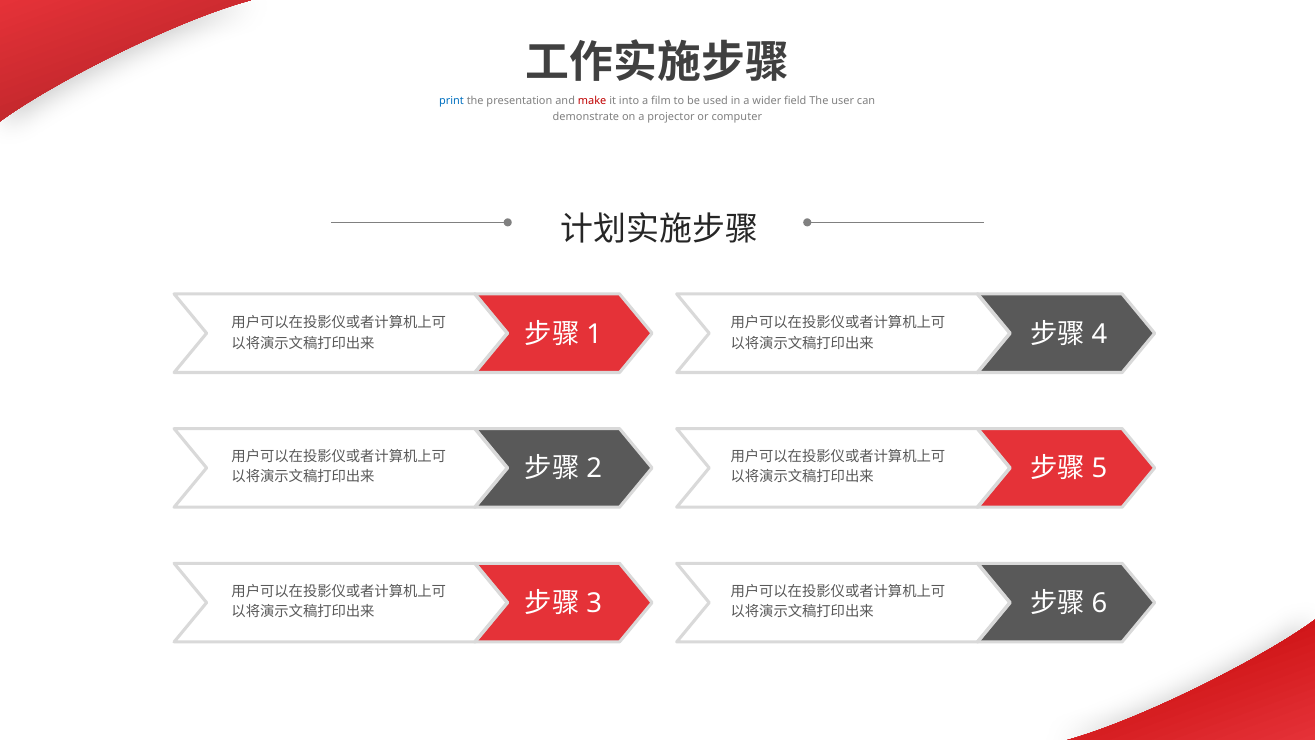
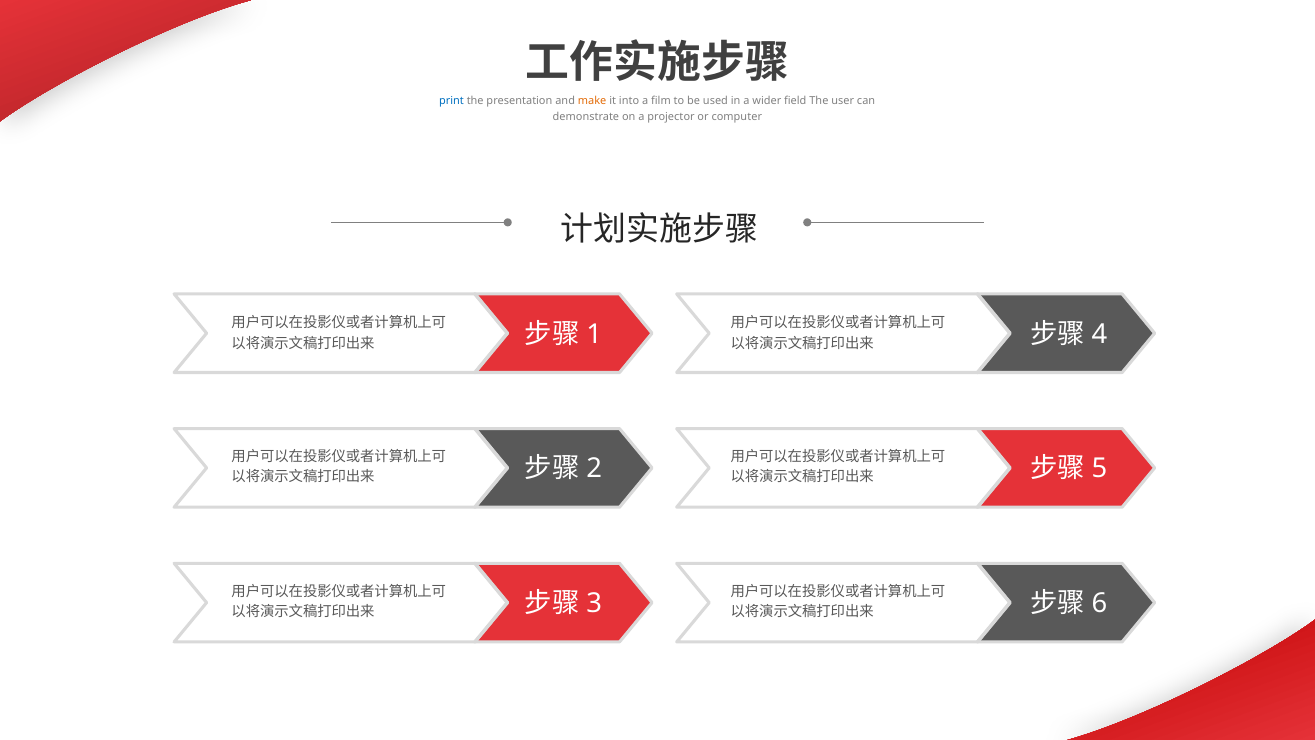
make colour: red -> orange (592, 101)
